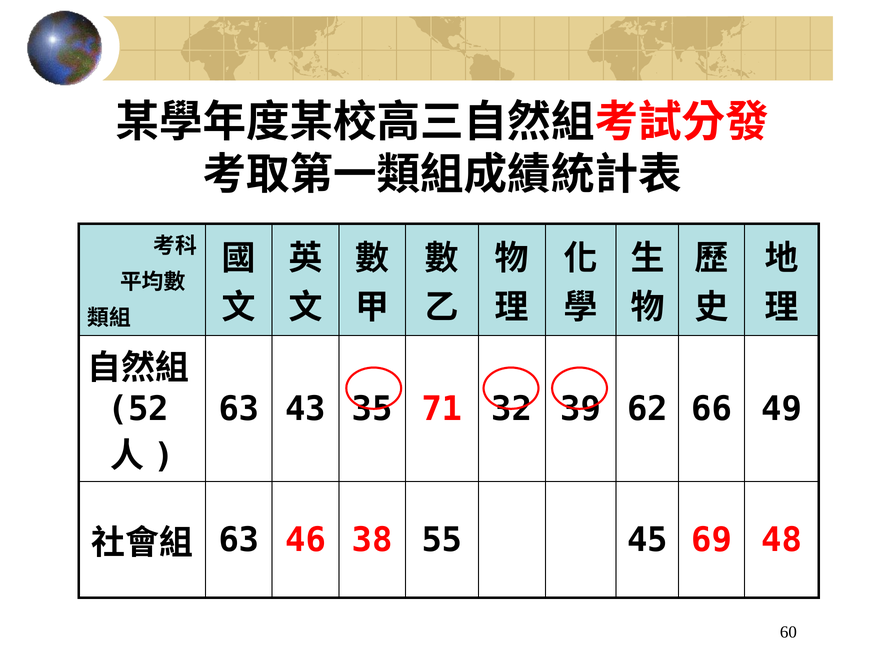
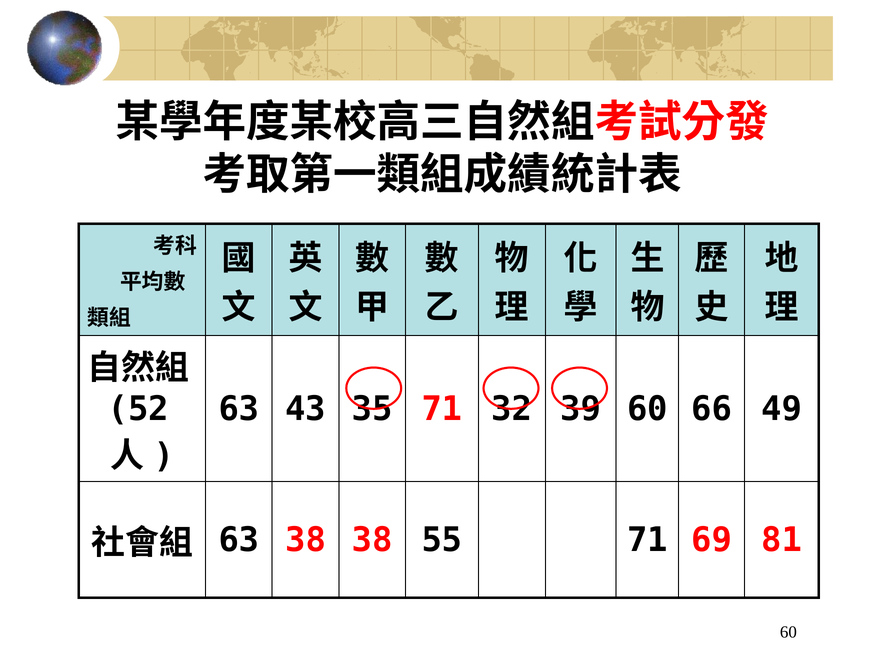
39 62: 62 -> 60 (647, 409)
63 46: 46 -> 38 (306, 540)
55 45: 45 -> 71 (647, 540)
48: 48 -> 81 (782, 540)
